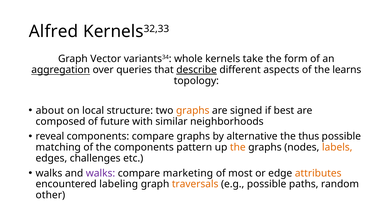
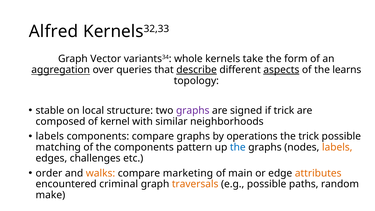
aspects underline: none -> present (281, 70)
about: about -> stable (50, 110)
graphs colour: orange -> purple (193, 110)
if best: best -> trick (284, 110)
future: future -> kernel (115, 121)
reveal: reveal -> labels (50, 136)
alternative: alternative -> operations (252, 136)
the thus: thus -> trick (309, 136)
the colour: orange -> blue (238, 147)
walks: walks -> order (49, 173)
walks colour: purple -> orange (101, 173)
most: most -> main (240, 173)
labeling: labeling -> criminal (119, 184)
other: other -> make (50, 195)
